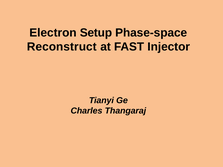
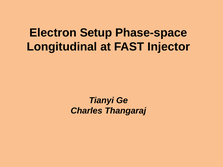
Reconstruct: Reconstruct -> Longitudinal (62, 47)
